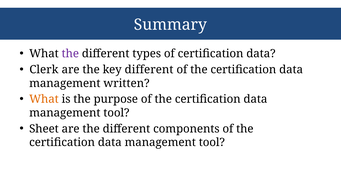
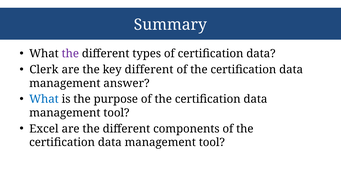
written: written -> answer (126, 83)
What colour: orange -> blue (44, 99)
Sheet: Sheet -> Excel (44, 129)
